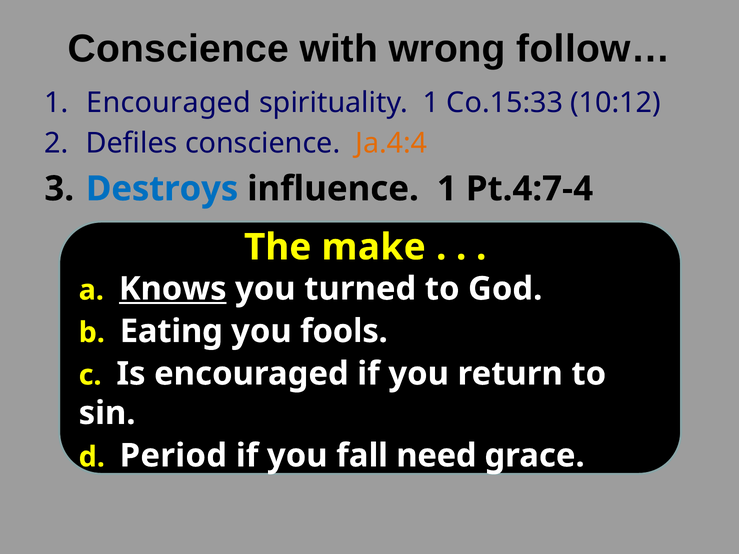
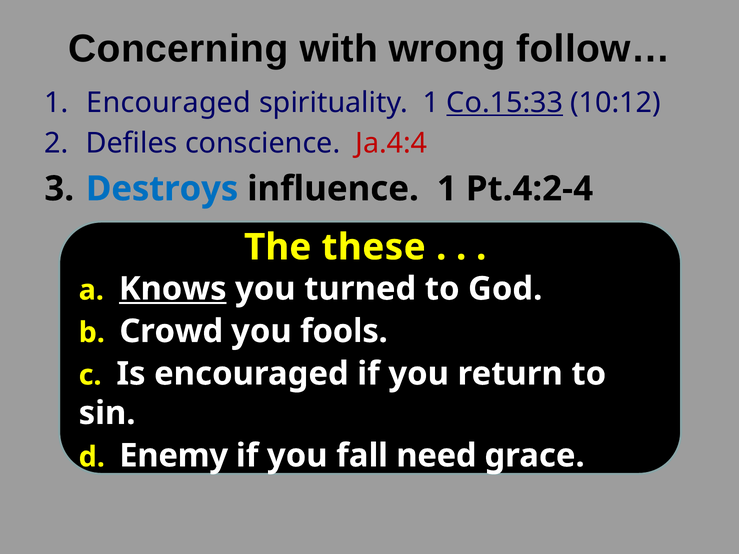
Conscience: Conscience -> Concerning (178, 49)
Co.15:33 underline: none -> present (505, 103)
Ja.4:4 colour: orange -> red (391, 143)
Pt.4:7-4: Pt.4:7-4 -> Pt.4:2-4 (530, 189)
make: make -> these (374, 247)
Eating: Eating -> Crowd (171, 331)
Period: Period -> Enemy (174, 456)
